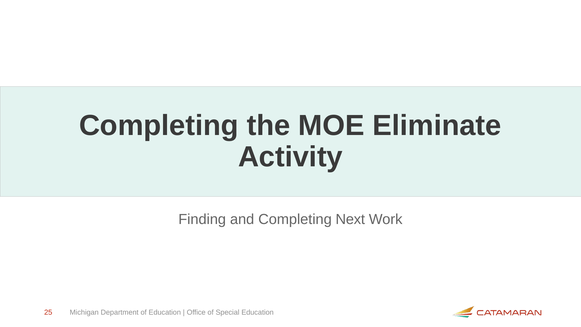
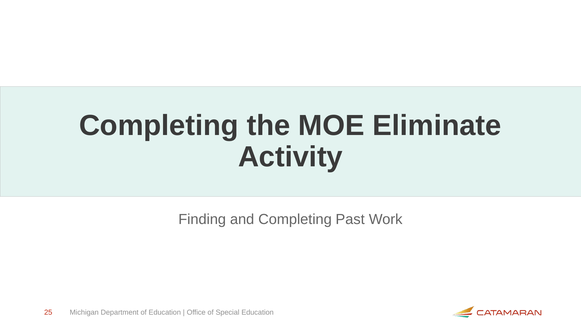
Next: Next -> Past (350, 219)
